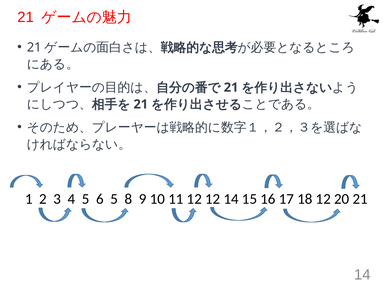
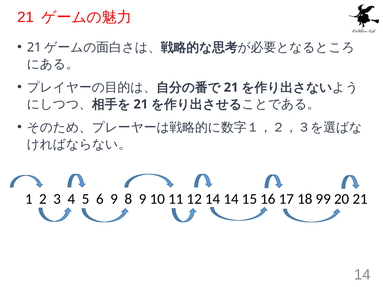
6 5: 5 -> 9 (114, 199)
12 12: 12 -> 14 (213, 199)
18 12: 12 -> 99 (323, 199)
